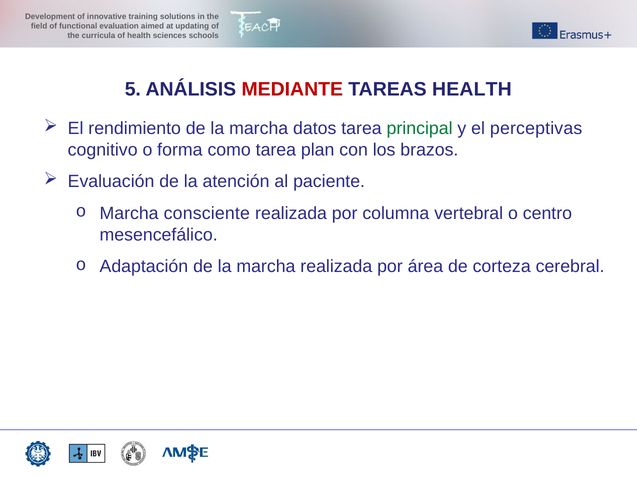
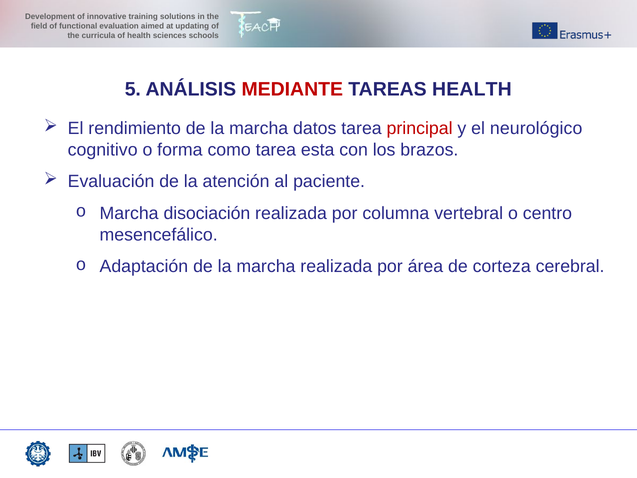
principal colour: green -> red (420, 128)
perceptivas: perceptivas -> neurológico (536, 128)
plan: plan -> esta (318, 150)
consciente: consciente -> disociación (207, 213)
